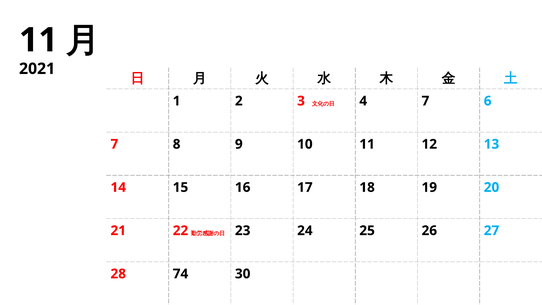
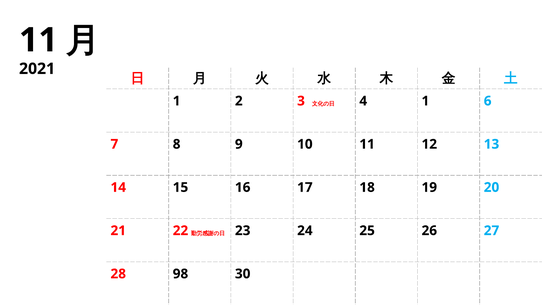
4 7: 7 -> 1 (425, 101)
74: 74 -> 98 (180, 274)
